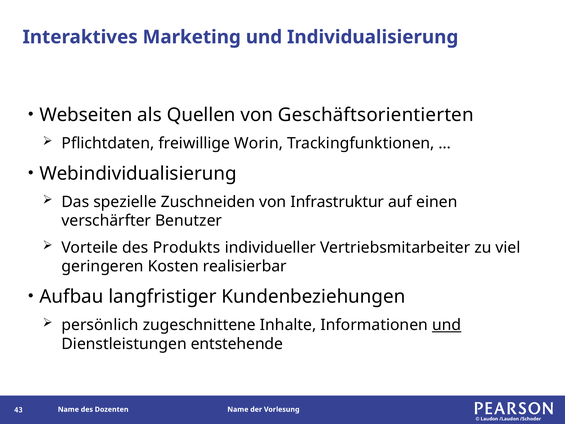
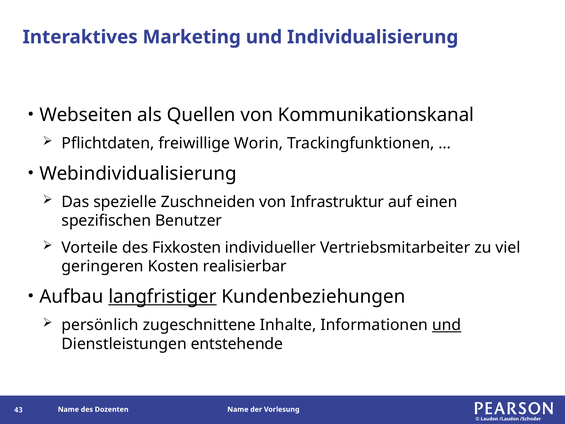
Geschäftsorientierten: Geschäftsorientierten -> Kommunikationskanal (376, 115)
verschärfter: verschärfter -> spezifischen (106, 221)
Produkts: Produkts -> Fixkosten (187, 247)
langfristiger underline: none -> present (163, 297)
